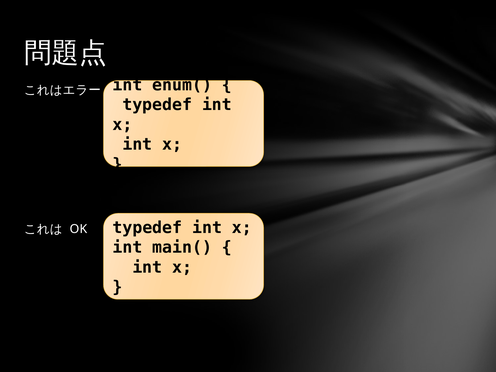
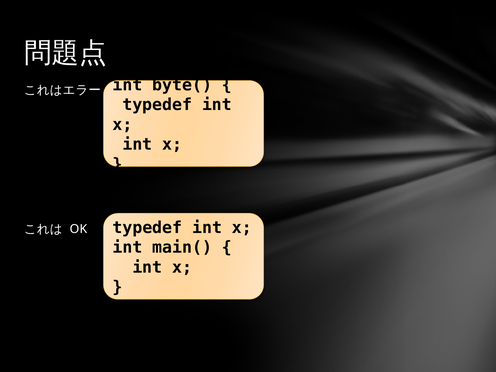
enum(: enum( -> byte( (182, 85)
